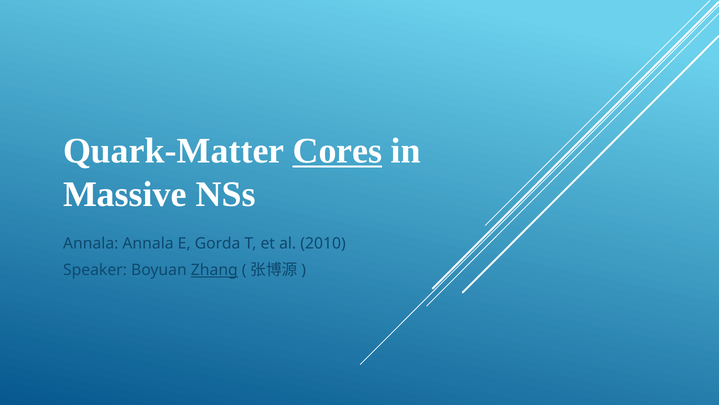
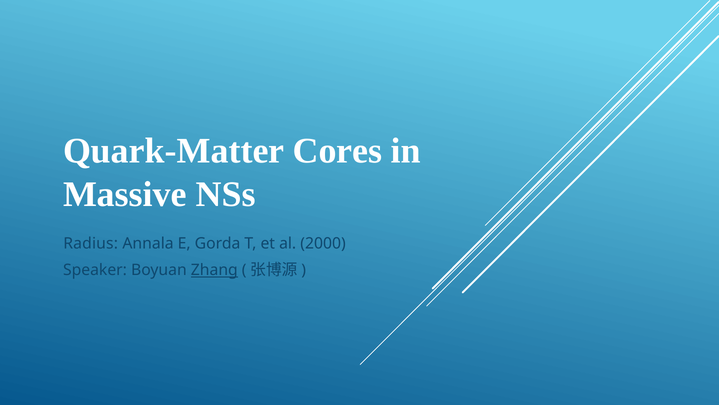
Cores underline: present -> none (337, 151)
Annala: Annala -> Radius (91, 243)
2010: 2010 -> 2000 (323, 243)
